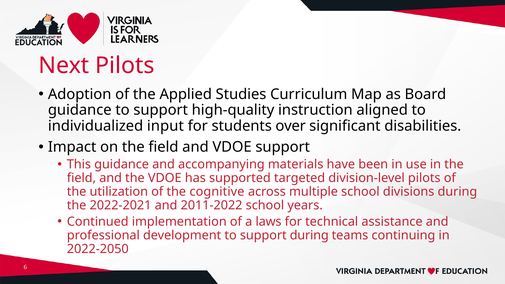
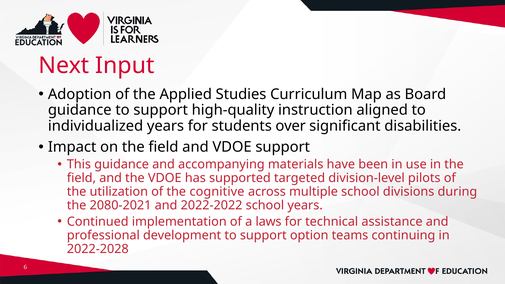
Next Pilots: Pilots -> Input (125, 66)
individualized input: input -> years (166, 126)
2022-2021: 2022-2021 -> 2080-2021 (121, 205)
2011-2022: 2011-2022 -> 2022-2022 (212, 205)
support during: during -> option (309, 235)
2022-2050: 2022-2050 -> 2022-2028 (98, 249)
